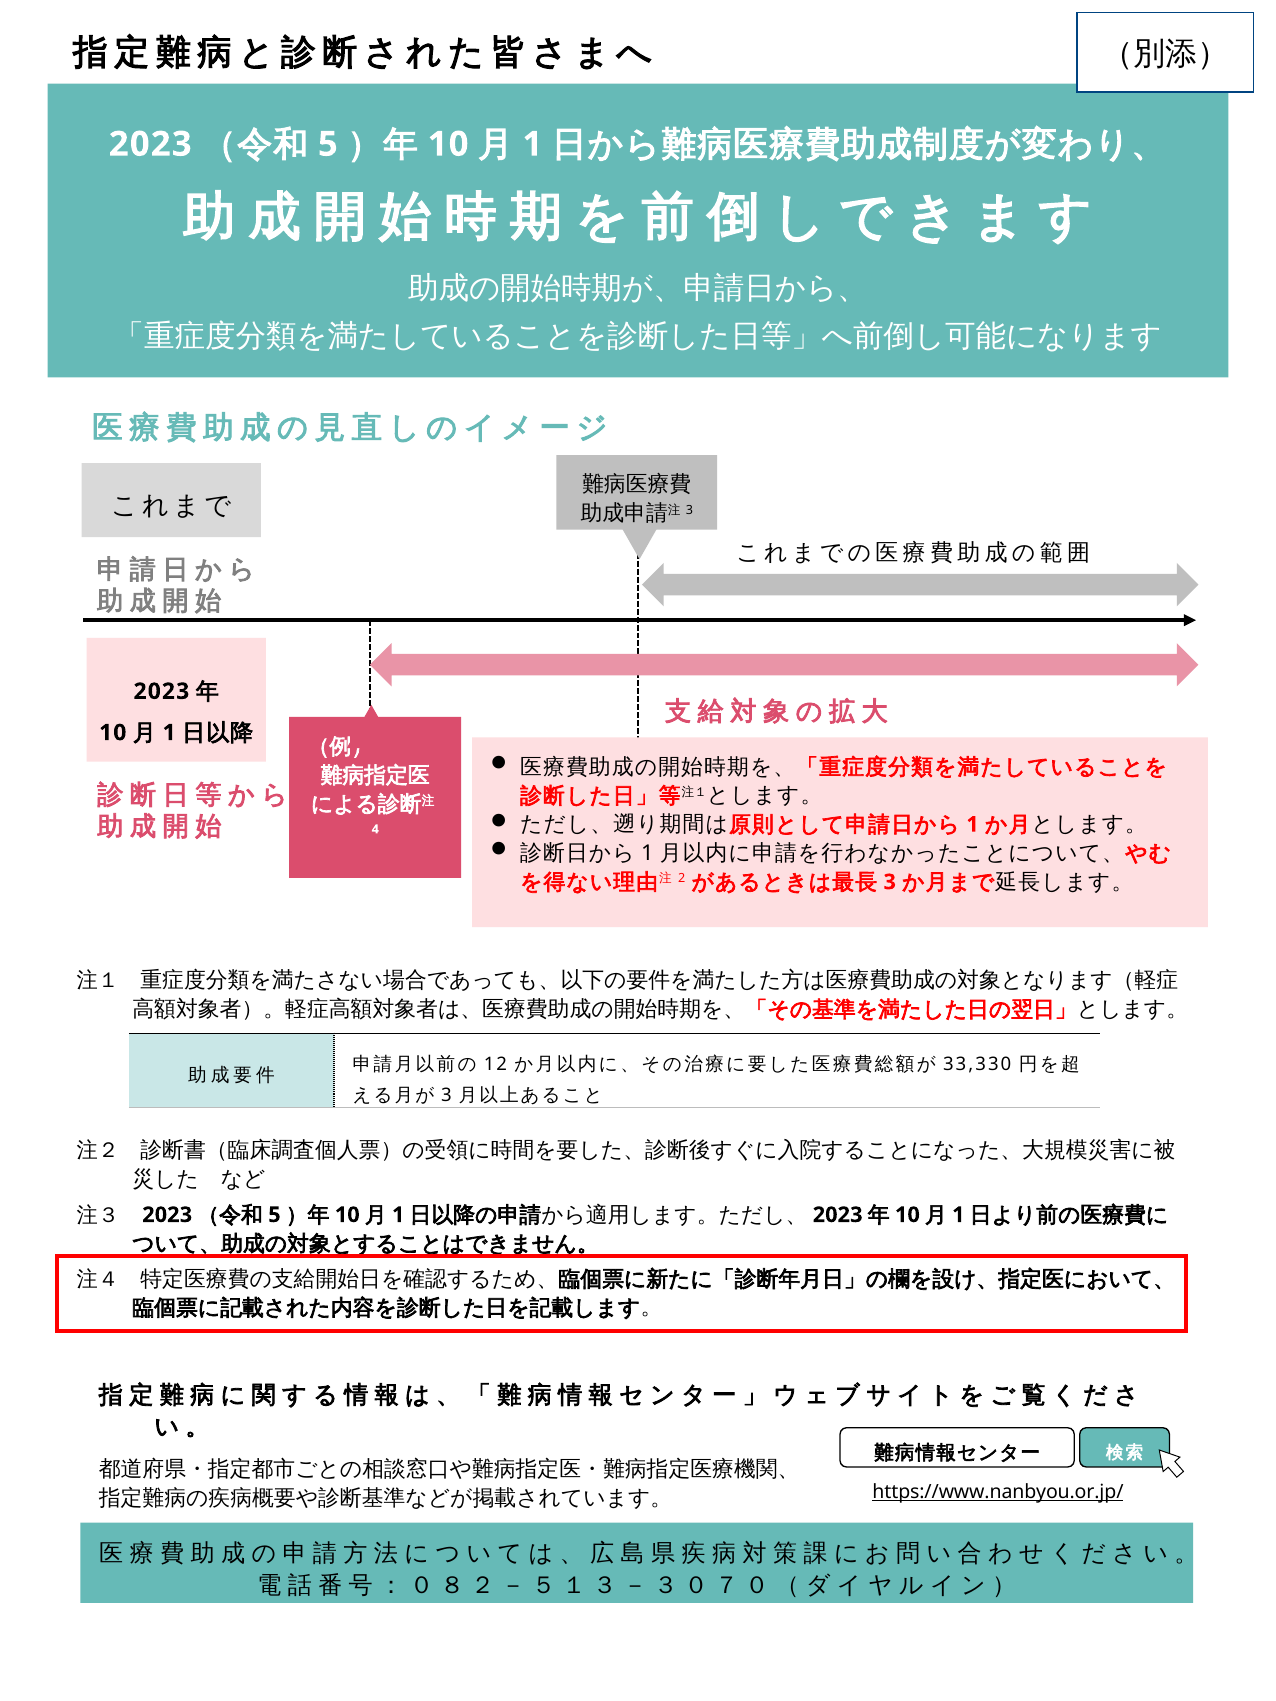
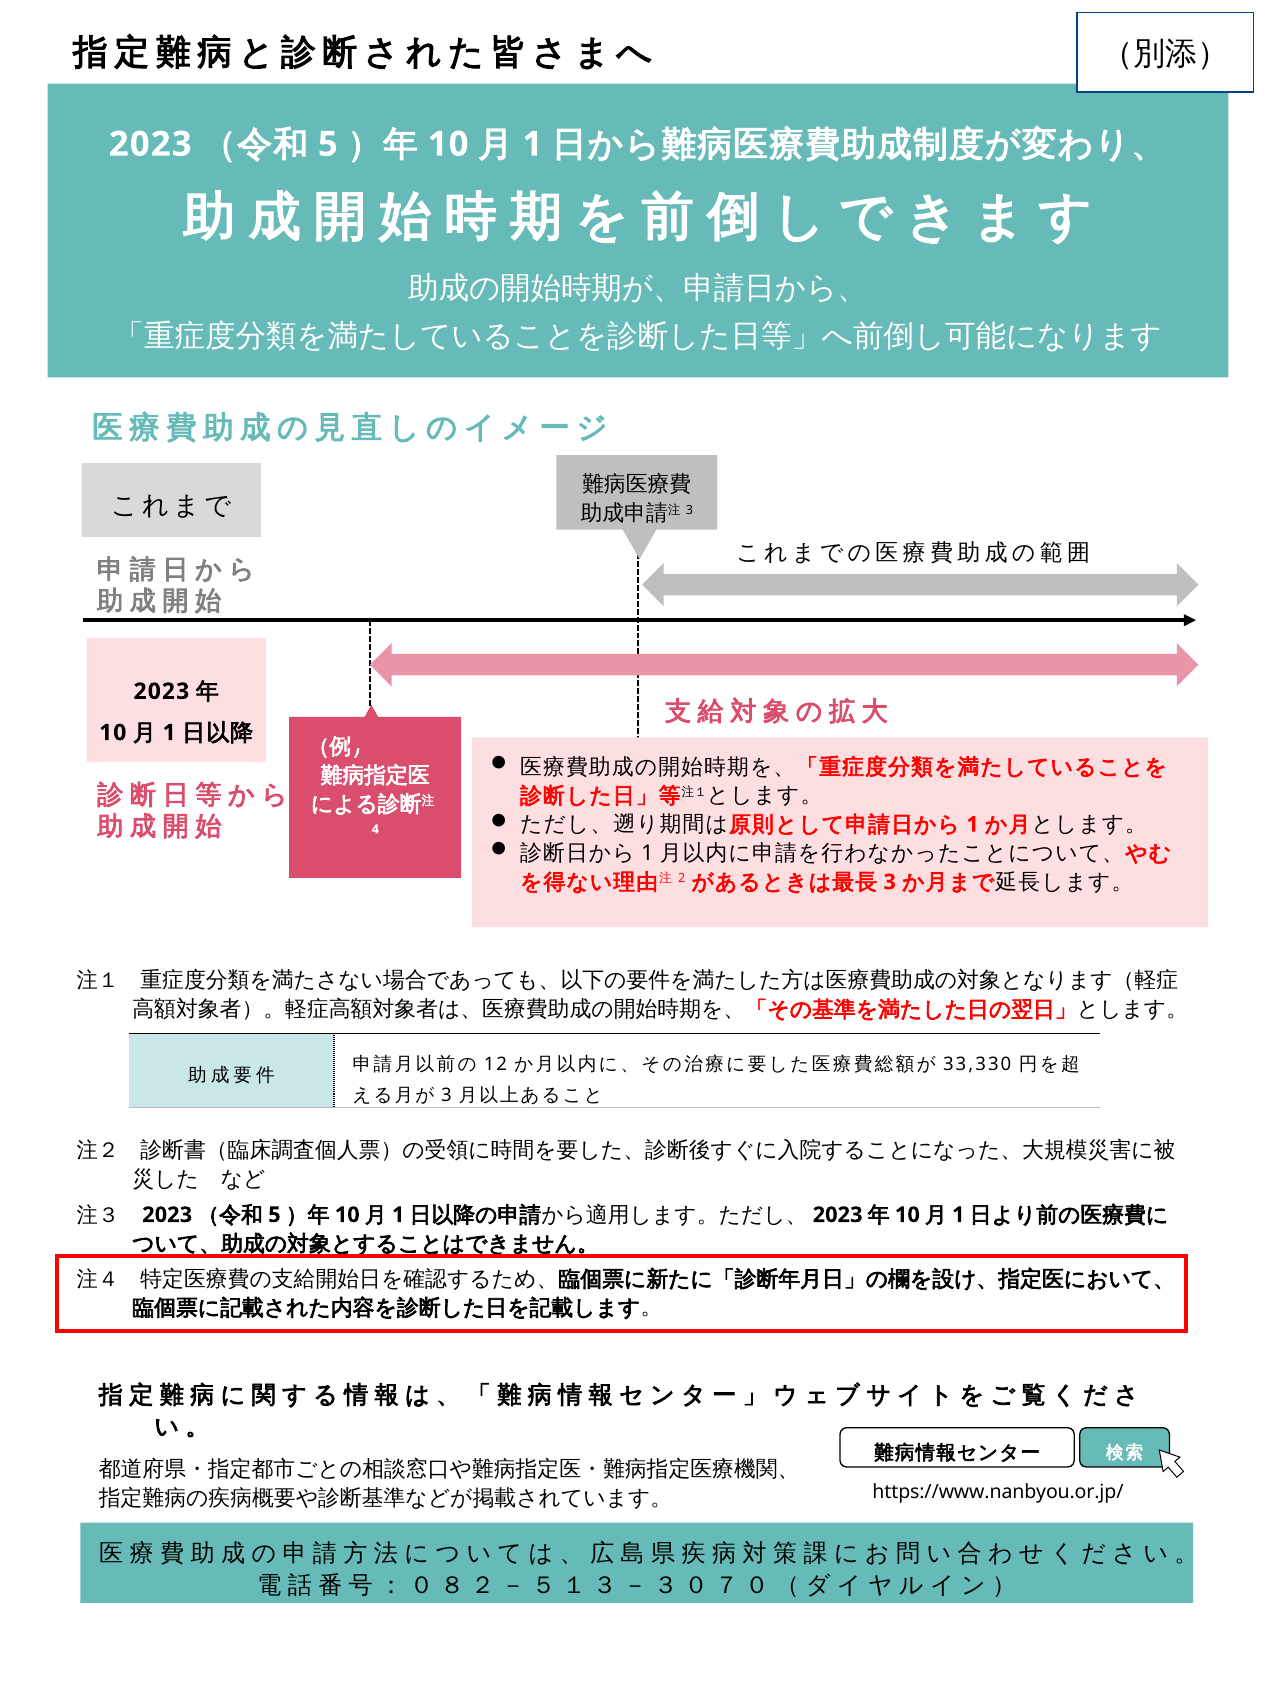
https://www.nanbyou.or.jp/ underline: present -> none (998, 1493)
